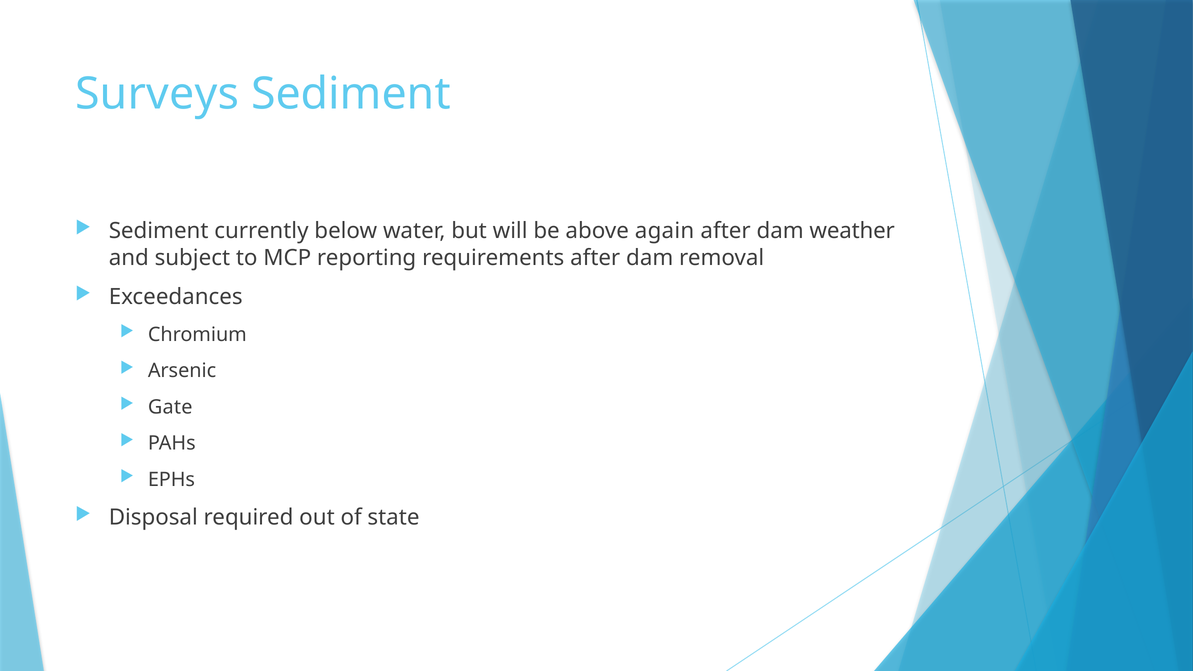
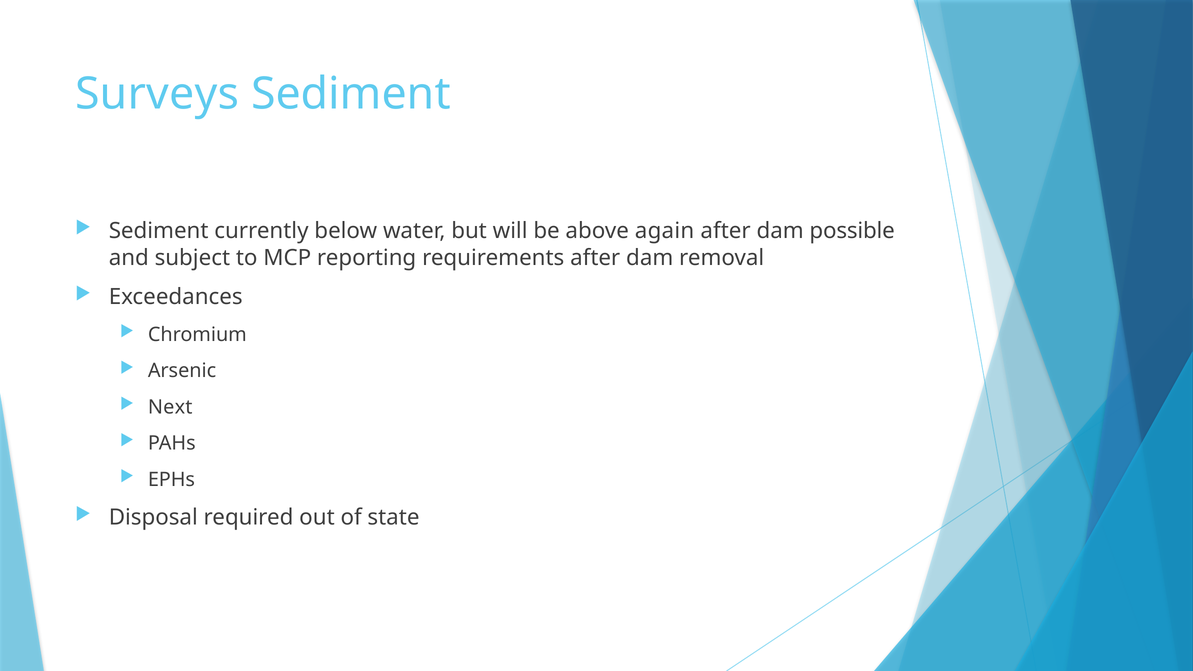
weather: weather -> possible (852, 231)
Gate: Gate -> Next (170, 407)
